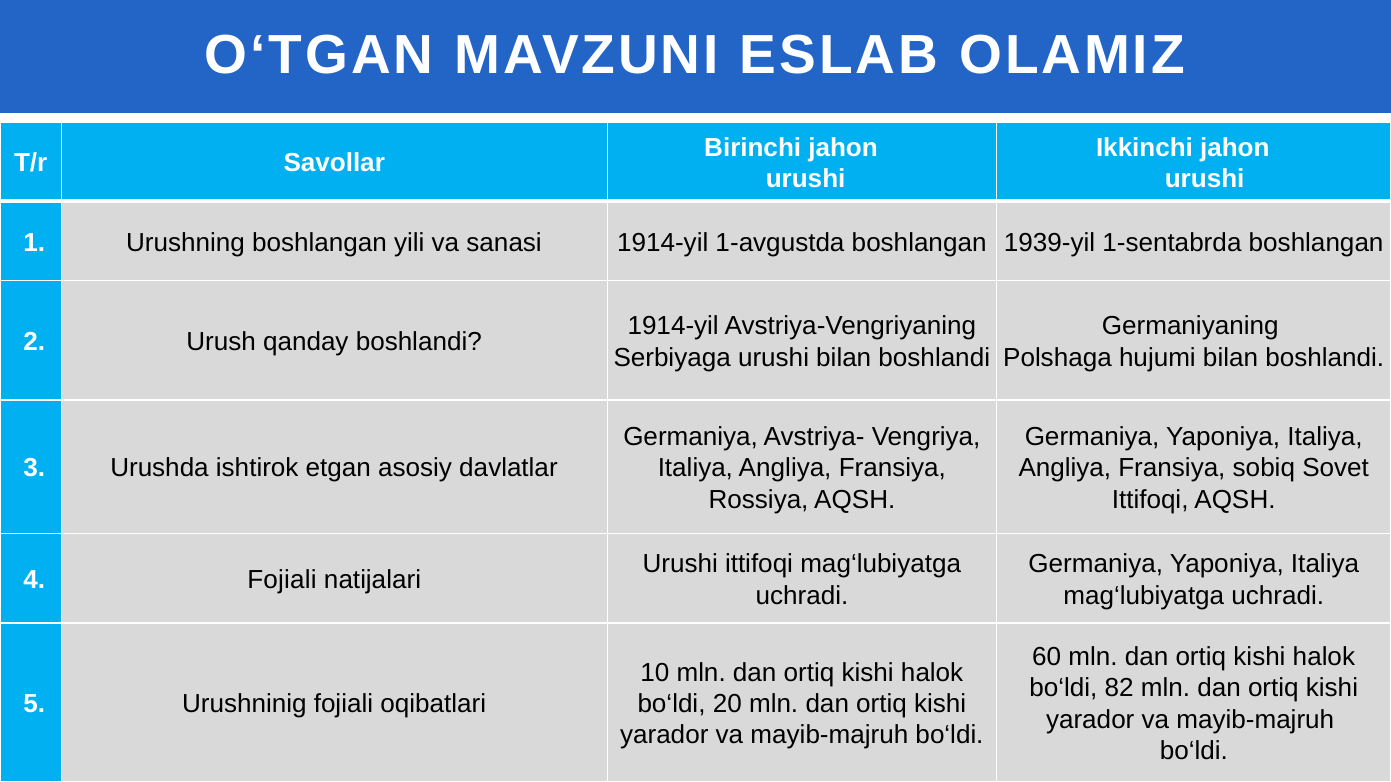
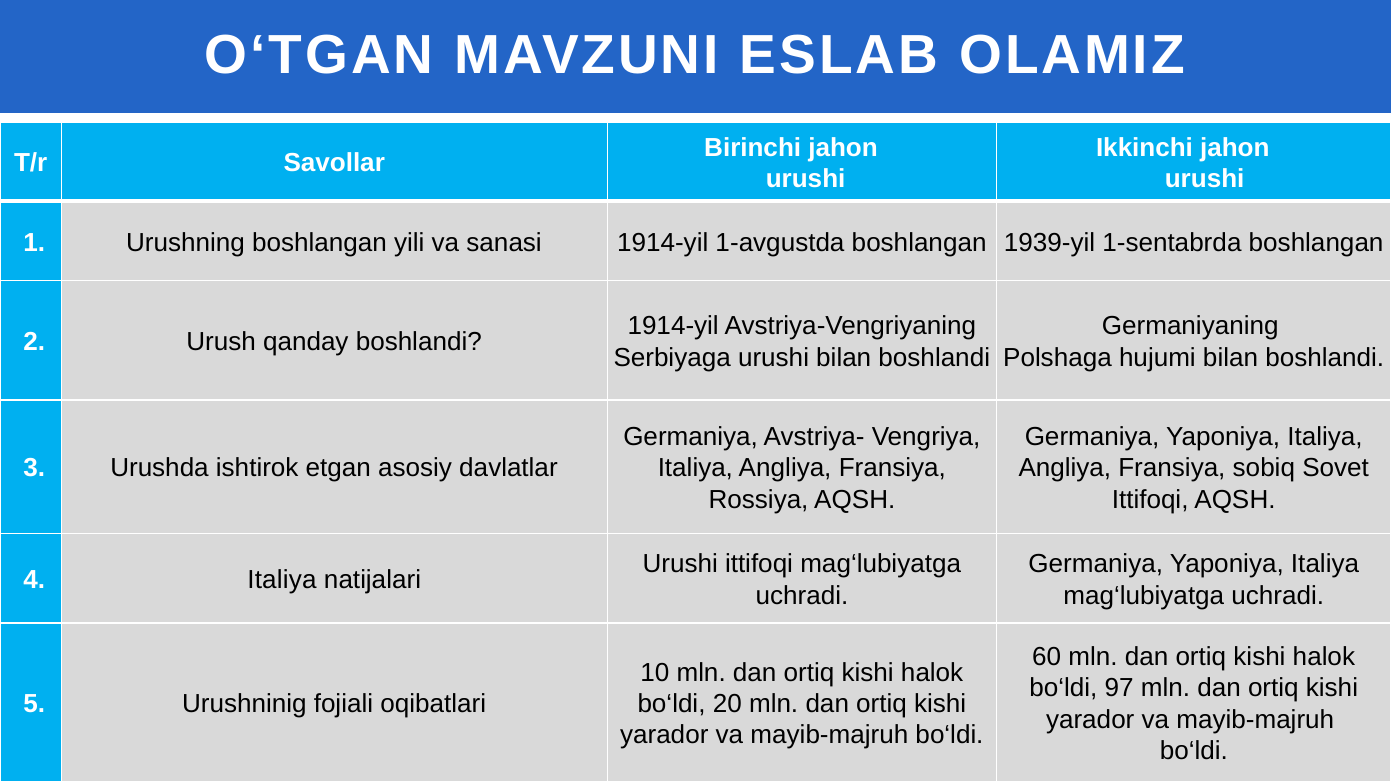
4 Fojiali: Fojiali -> Italiya (282, 580)
82: 82 -> 97 (1119, 689)
